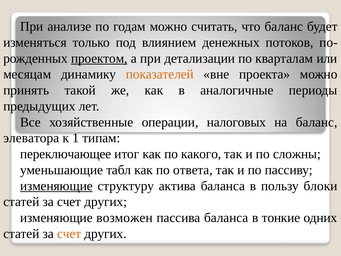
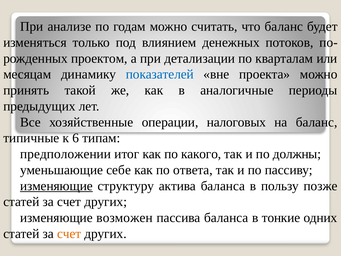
проектом underline: present -> none (99, 58)
показателей colour: orange -> blue (160, 74)
элеватора: элеватора -> типичные (31, 138)
1: 1 -> 6 (76, 138)
переключающее: переключающее -> предположении (66, 154)
сложны: сложны -> должны (297, 154)
табл: табл -> себе (119, 170)
блоки: блоки -> позже (321, 186)
